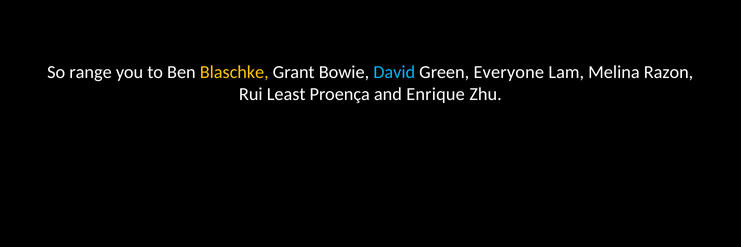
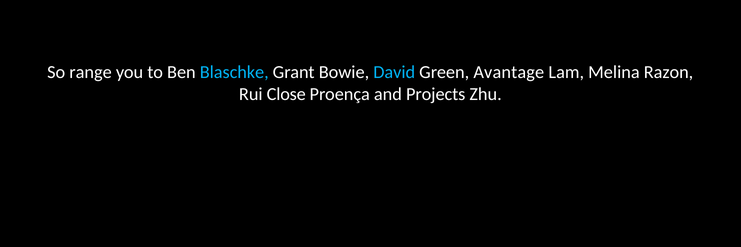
Blaschke colour: yellow -> light blue (234, 72)
Everyone: Everyone -> Avantage (509, 72)
Least: Least -> Close (286, 94)
Enrique: Enrique -> Projects (436, 94)
